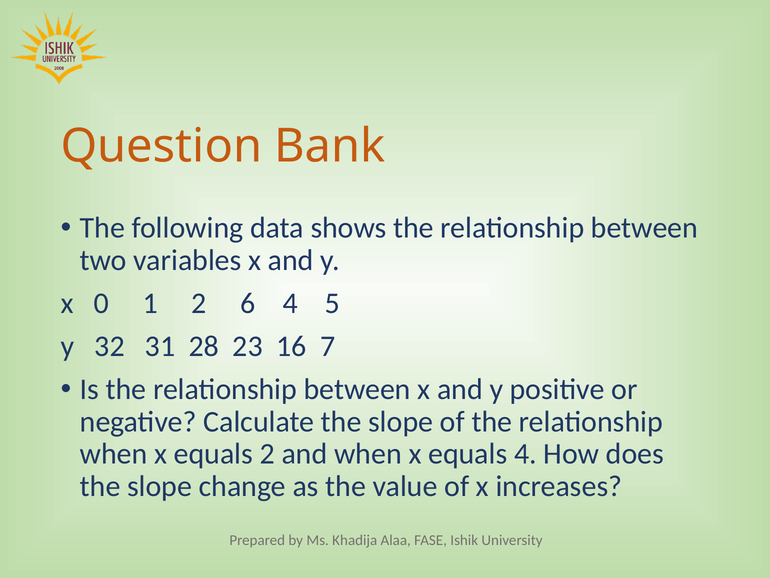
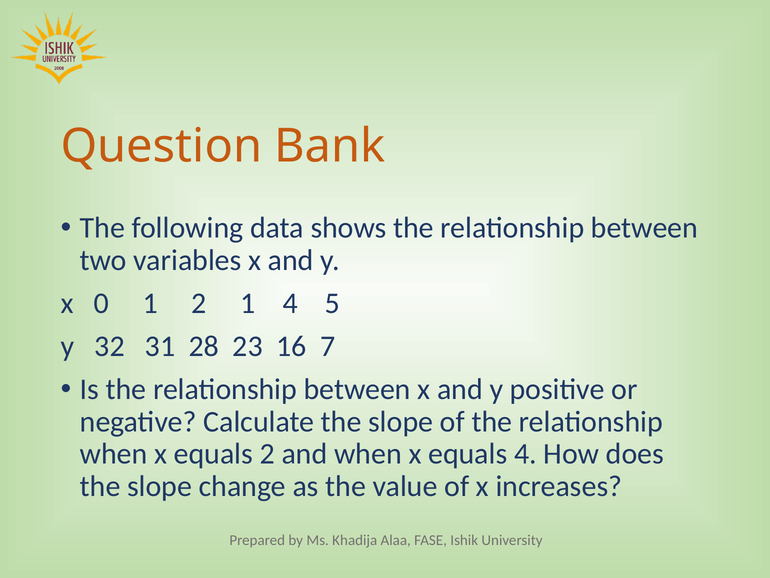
2 6: 6 -> 1 (248, 303)
